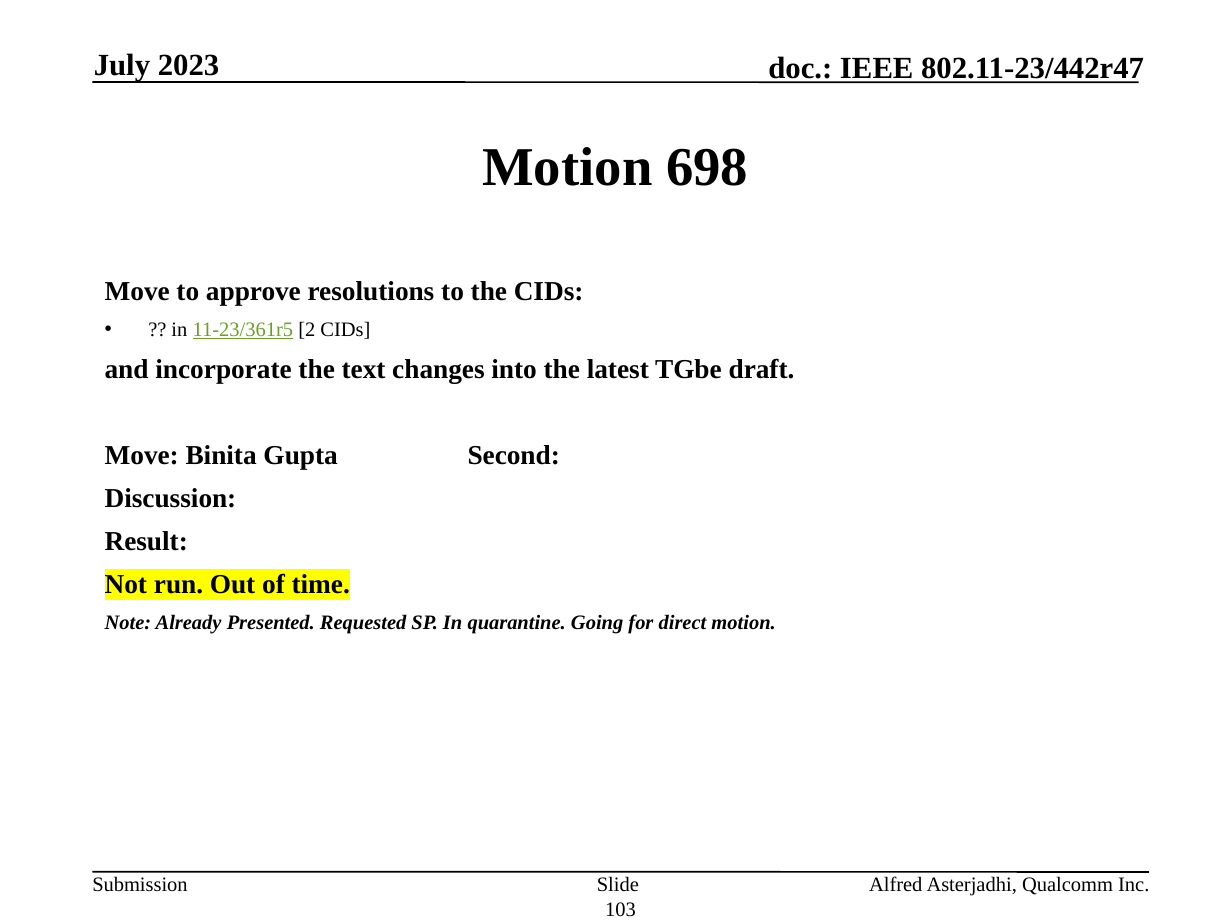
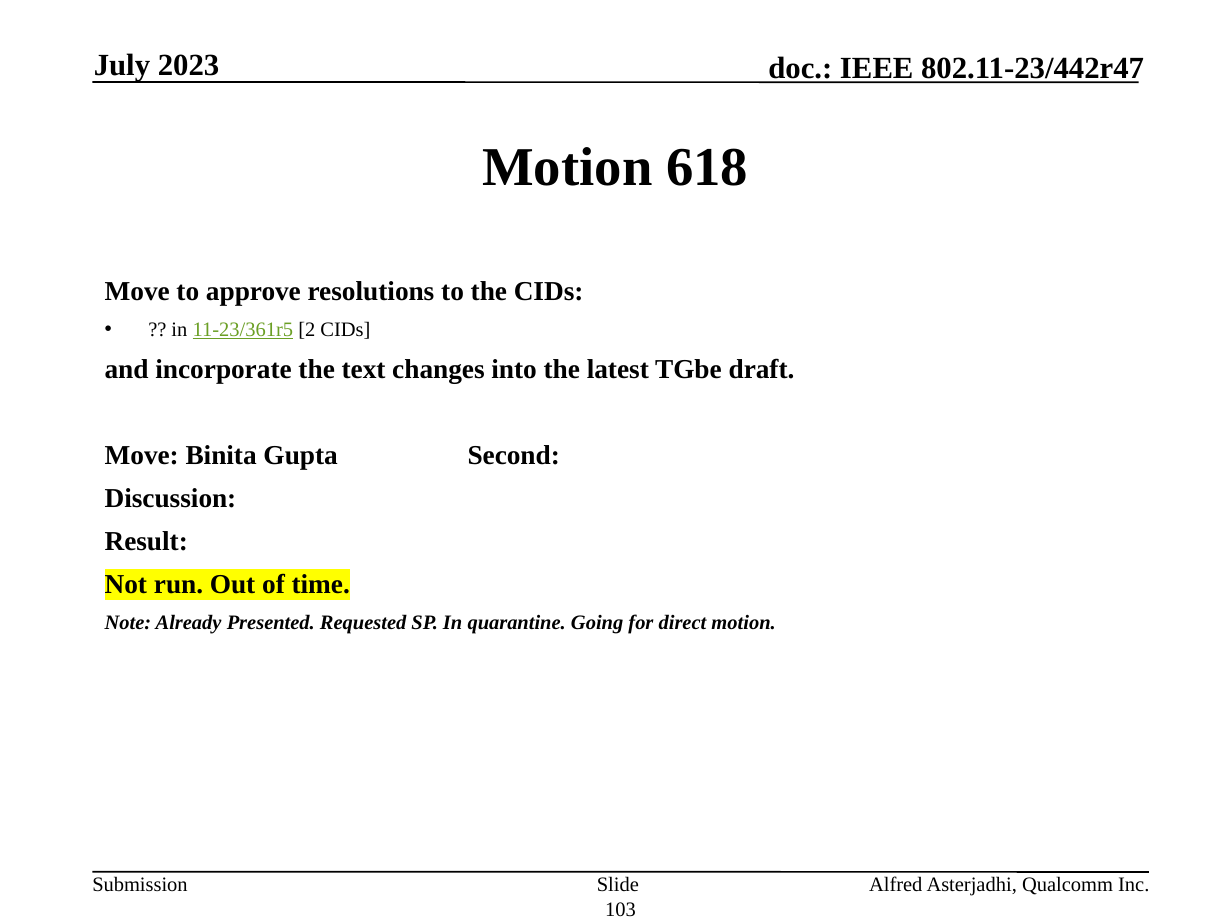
698: 698 -> 618 (707, 168)
